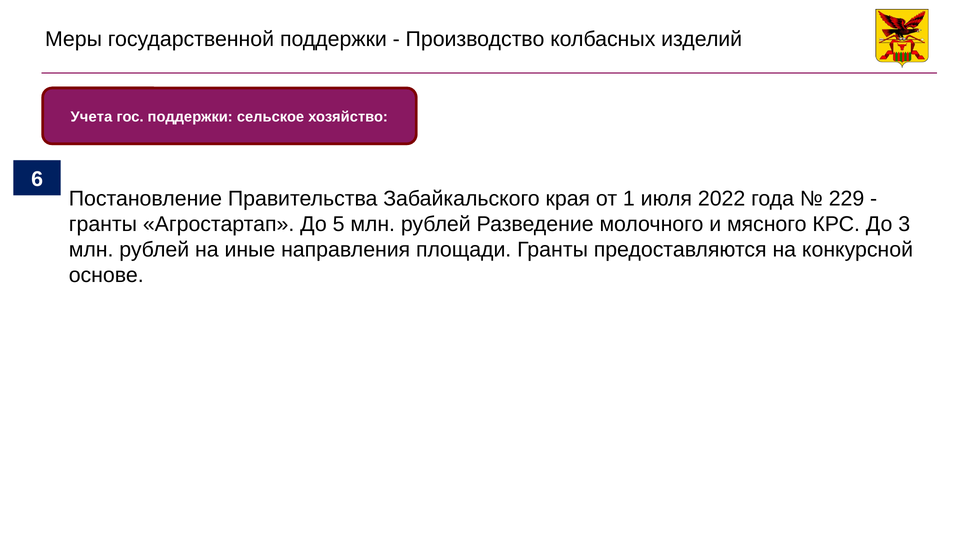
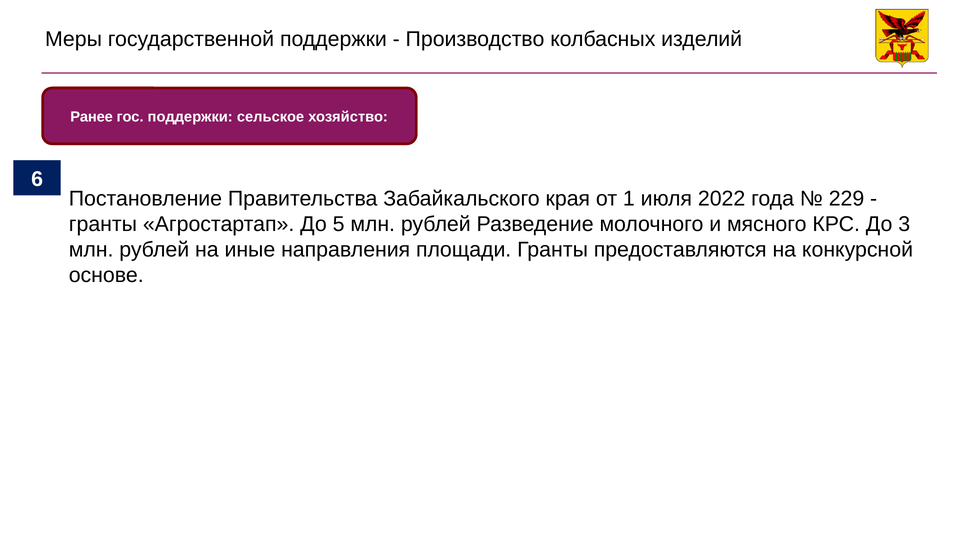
Учета: Учета -> Ранее (92, 117)
